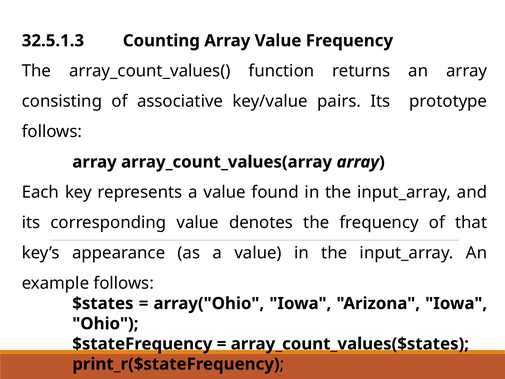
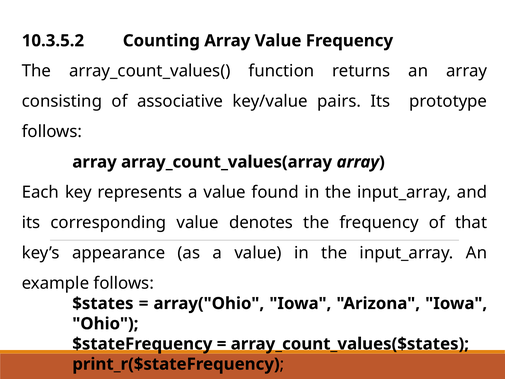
32.5.1.3: 32.5.1.3 -> 10.3.5.2 (53, 41)
